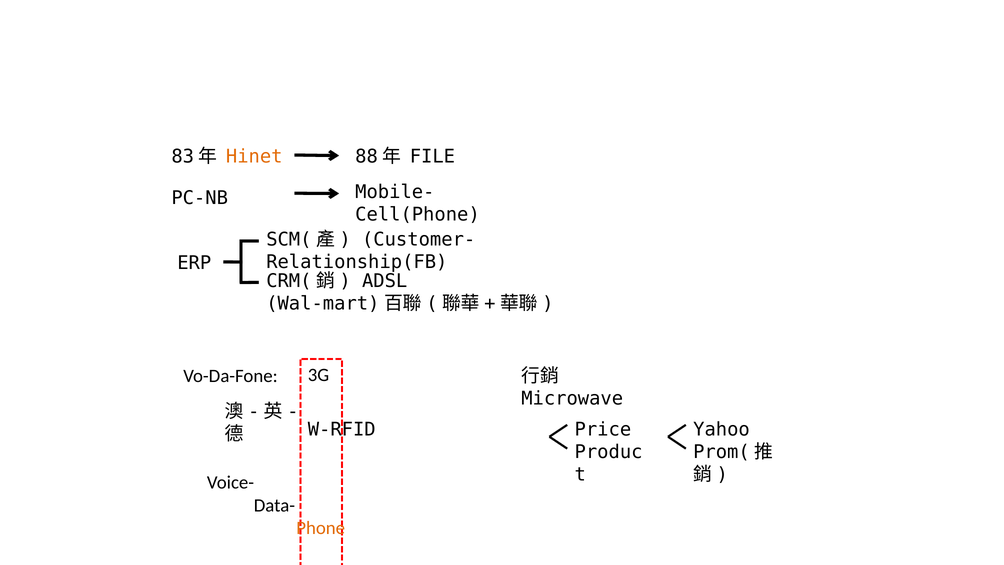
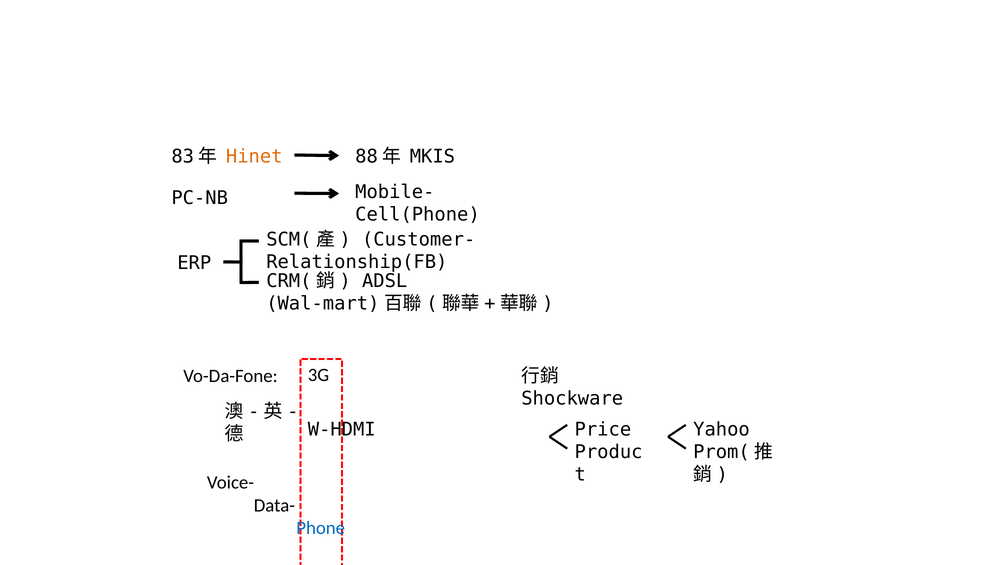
FILE: FILE -> MKIS (432, 156)
Microwave: Microwave -> Shockware (572, 398)
W-RFID: W-RFID -> W-HDMI (342, 429)
Phone colour: orange -> blue (321, 528)
